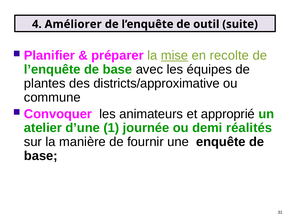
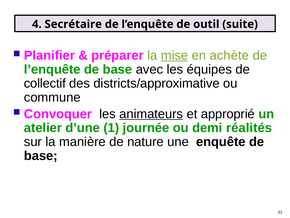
Améliorer: Améliorer -> Secrétaire (73, 24)
recolte: recolte -> achète (229, 55)
plantes: plantes -> collectif (45, 83)
animateurs underline: none -> present (151, 114)
fournir: fournir -> nature (145, 142)
